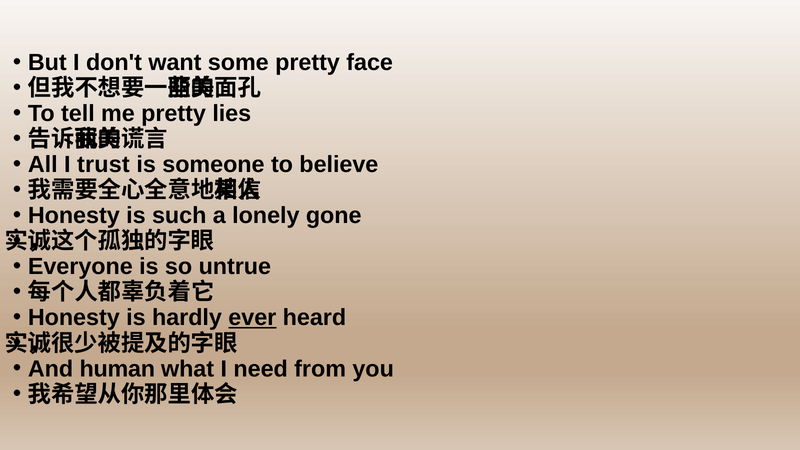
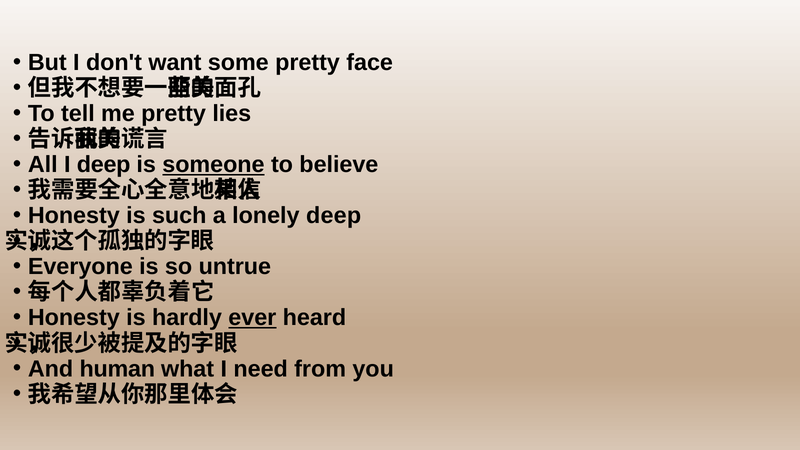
I trust: trust -> deep (104, 165)
someone underline: none -> present (213, 165)
lonely gone: gone -> deep (334, 216)
